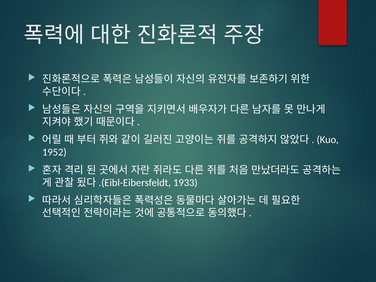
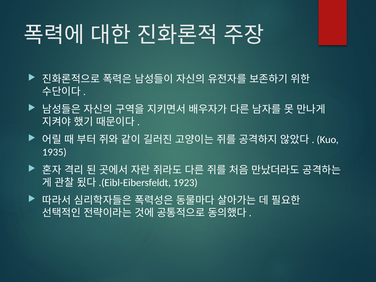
1952: 1952 -> 1935 (54, 152)
1933: 1933 -> 1923 (185, 183)
